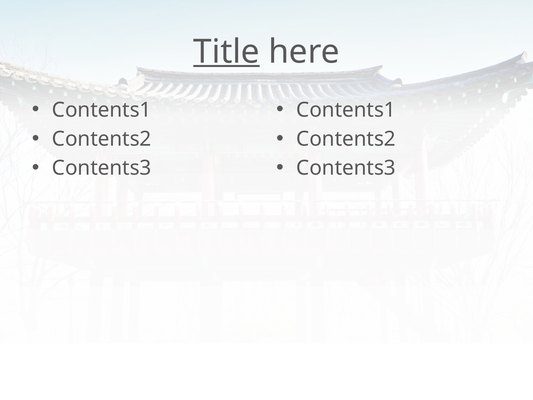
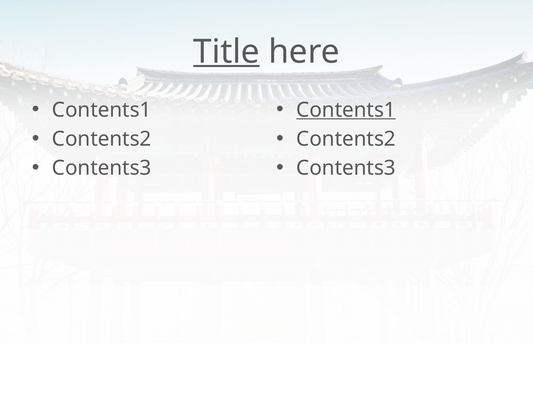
Contents1 underline: none -> present (346, 110)
